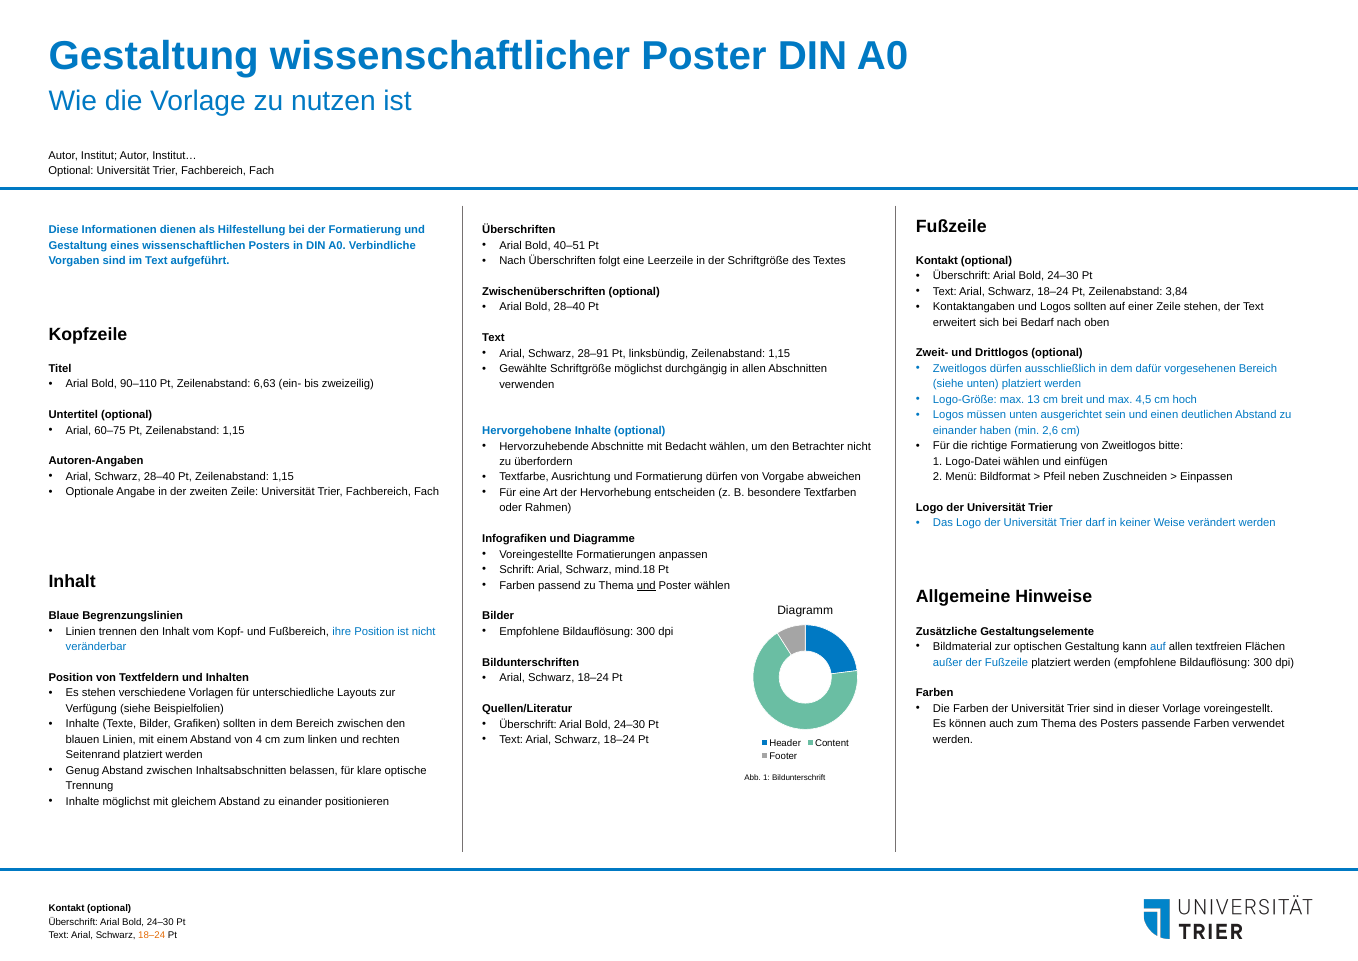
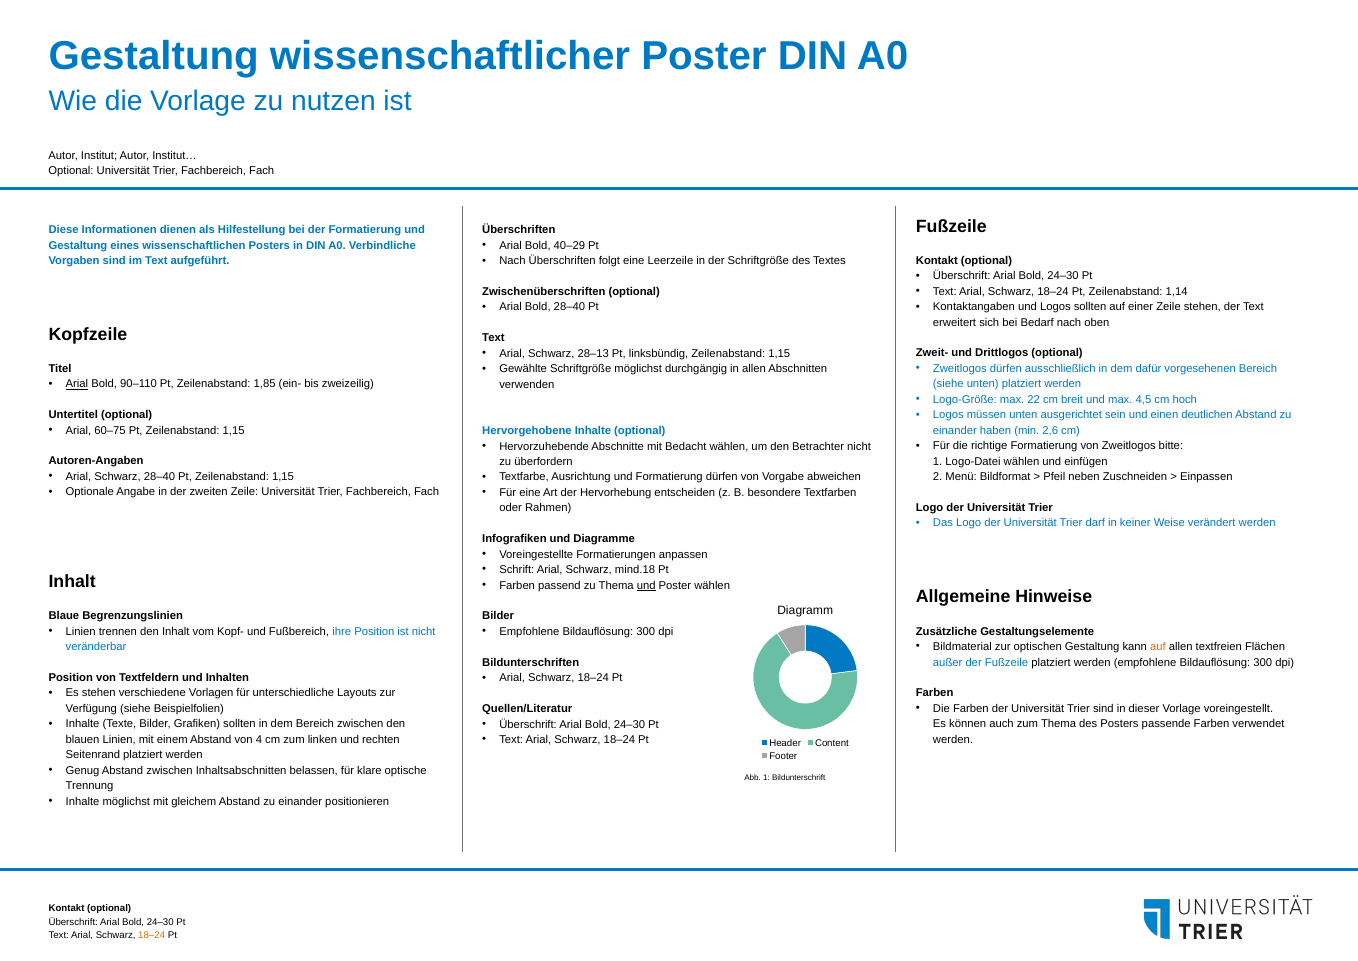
40–51: 40–51 -> 40–29 (569, 245)
3,84: 3,84 -> 1,14 (1177, 291)
28–91: 28–91 -> 28–13 (593, 353)
Arial underline: none -> present (77, 384)
6,63: 6,63 -> 1,85 (265, 384)
13: 13 -> 22 (1034, 399)
auf colour: blue -> orange (1158, 647)
